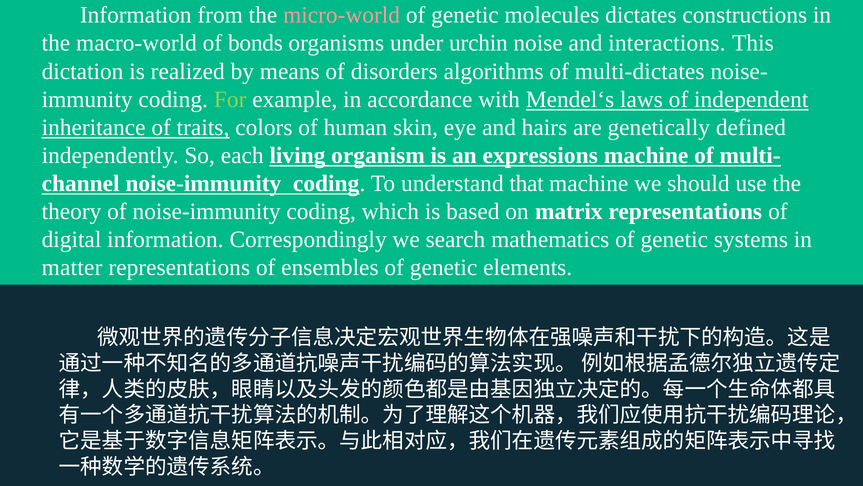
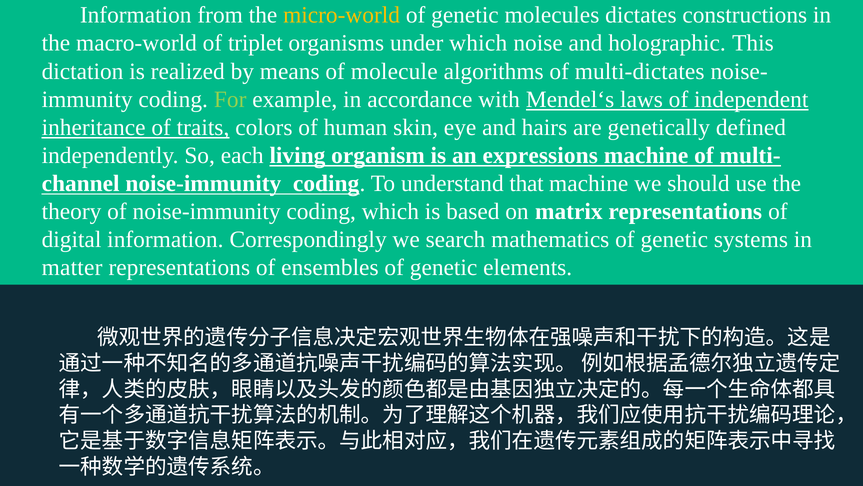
micro-world colour: pink -> yellow (342, 15)
bonds: bonds -> triplet (255, 43)
under urchin: urchin -> which (478, 43)
interactions: interactions -> holographic (667, 43)
disorders: disorders -> molecule (394, 71)
